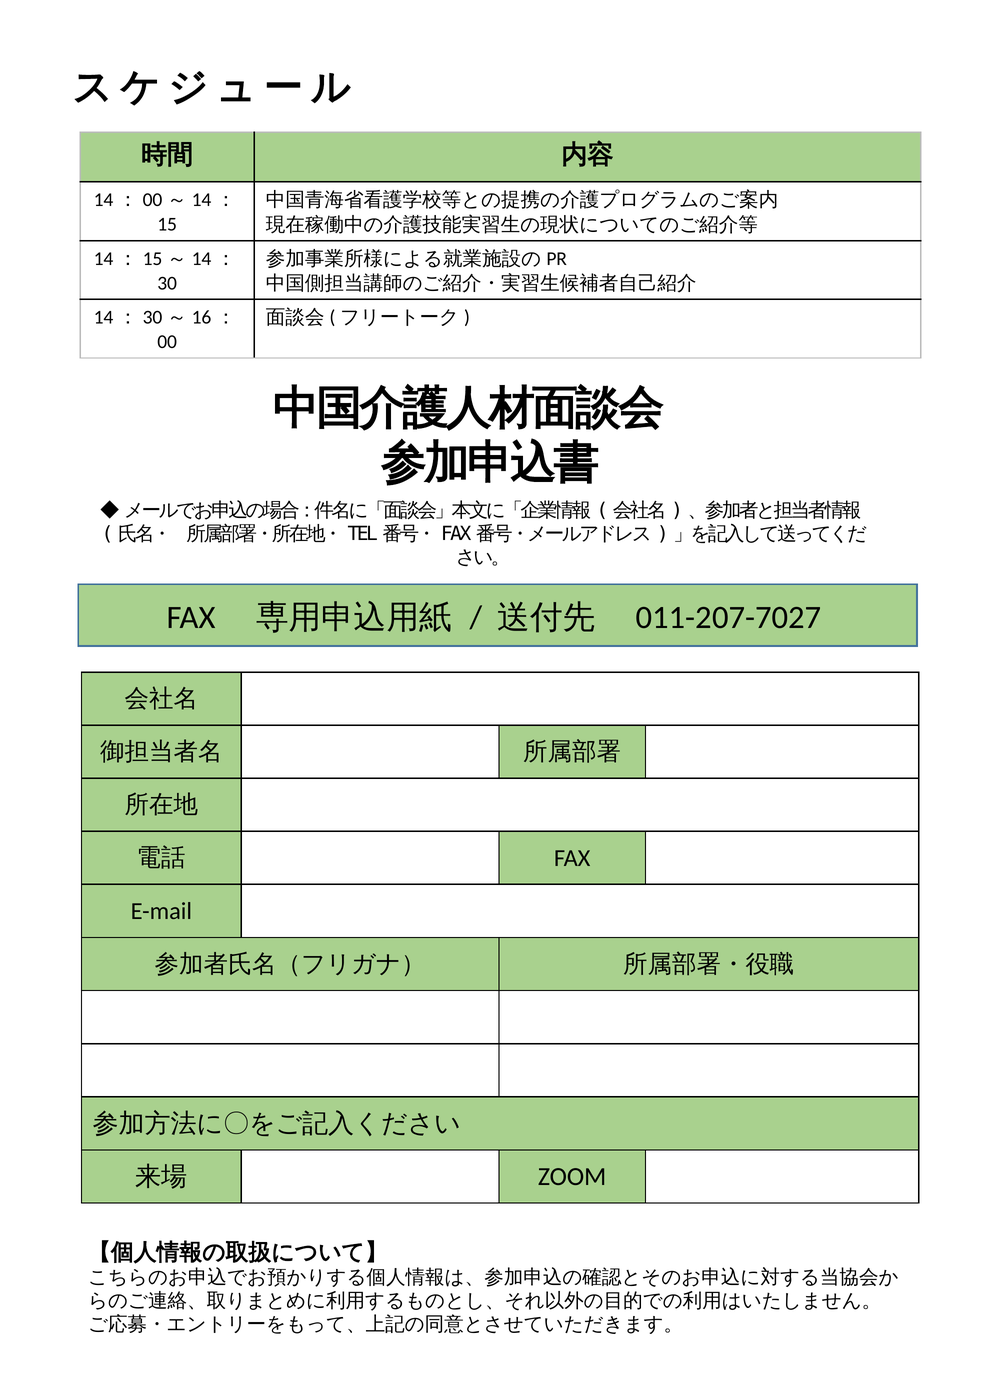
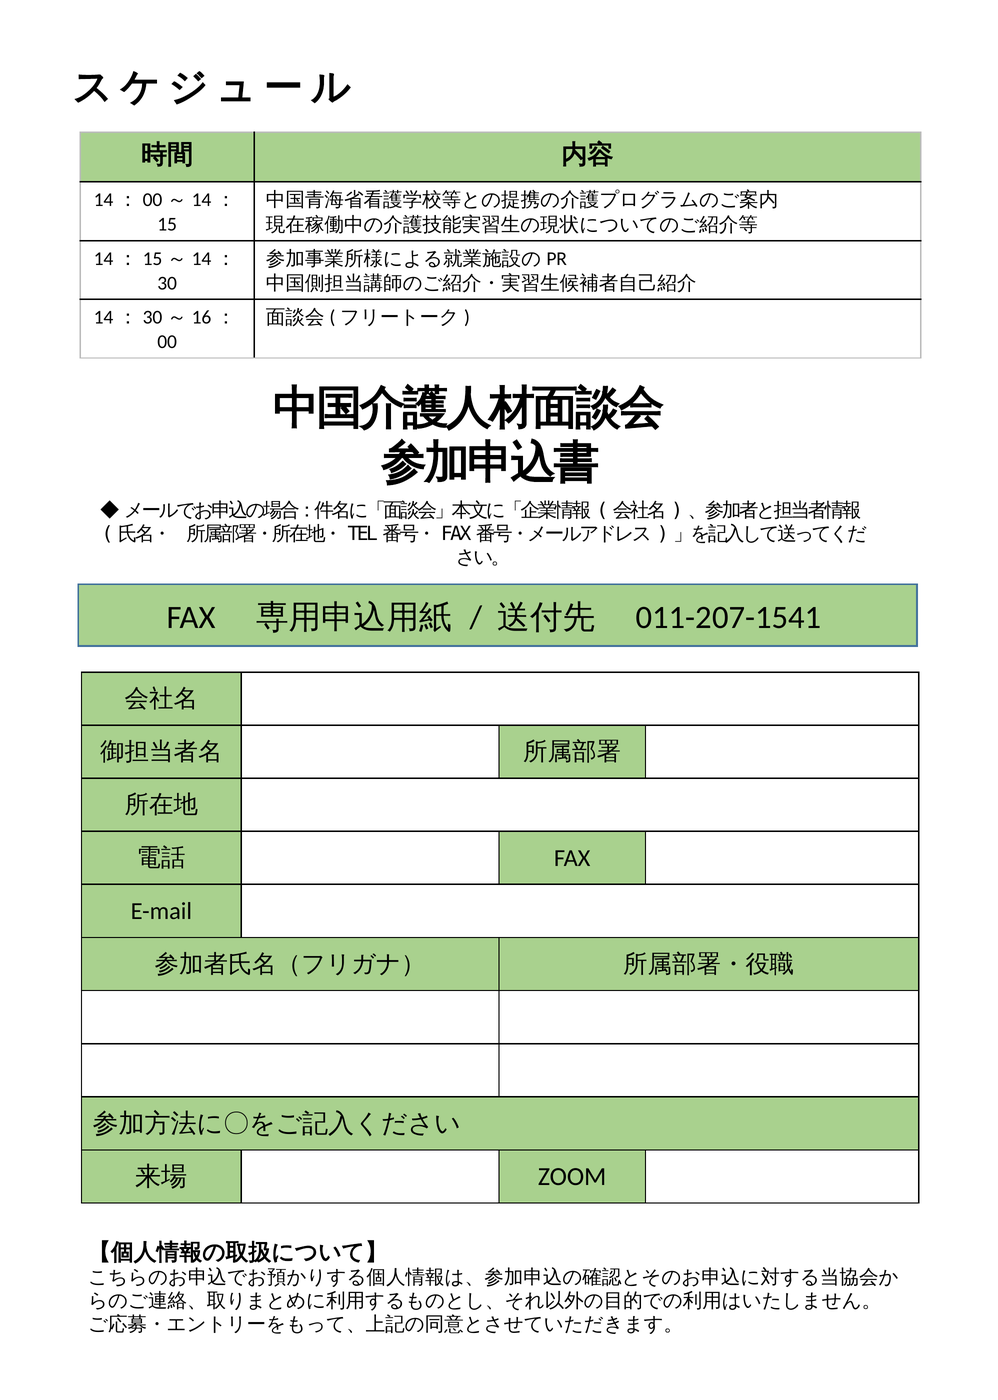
011-207-7027: 011-207-7027 -> 011-207-1541 (729, 617)
